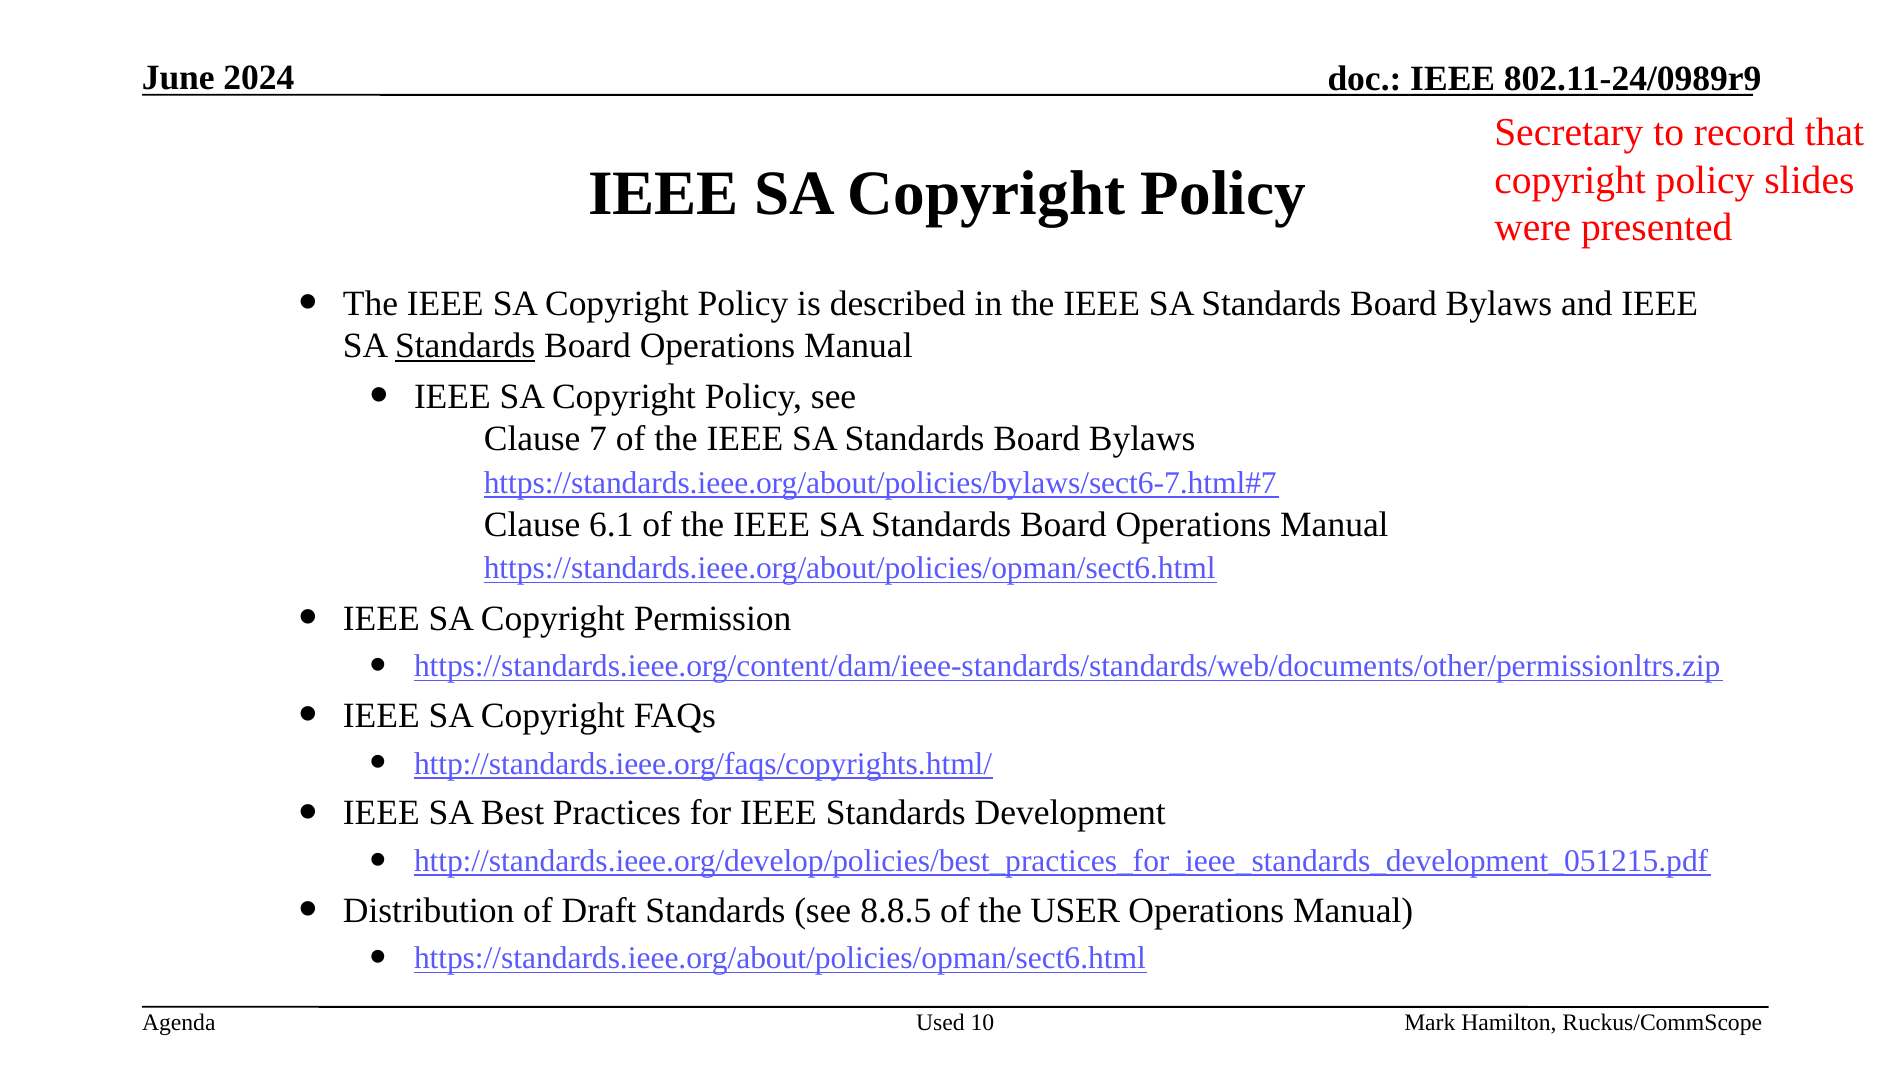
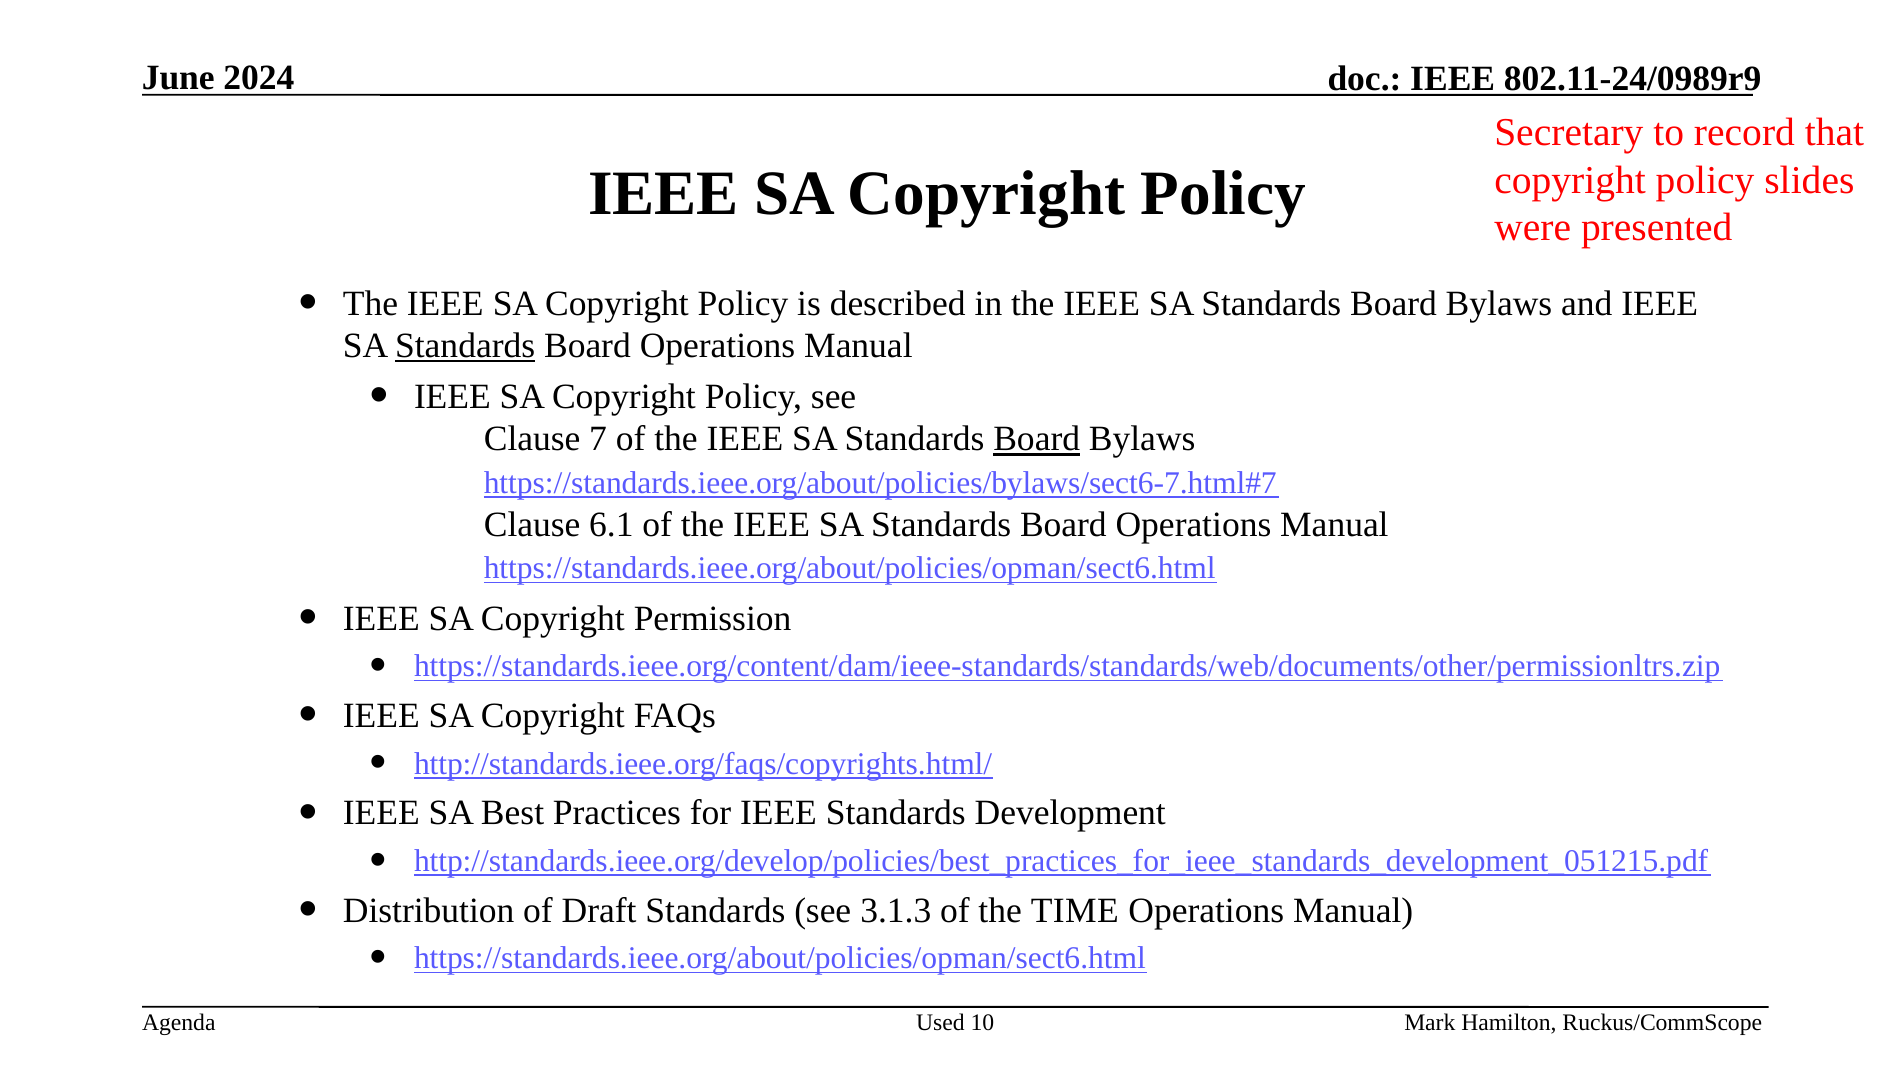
Board underline: none -> present (1037, 439)
8.8.5: 8.8.5 -> 3.1.3 (896, 911)
USER: USER -> TIME (1075, 911)
